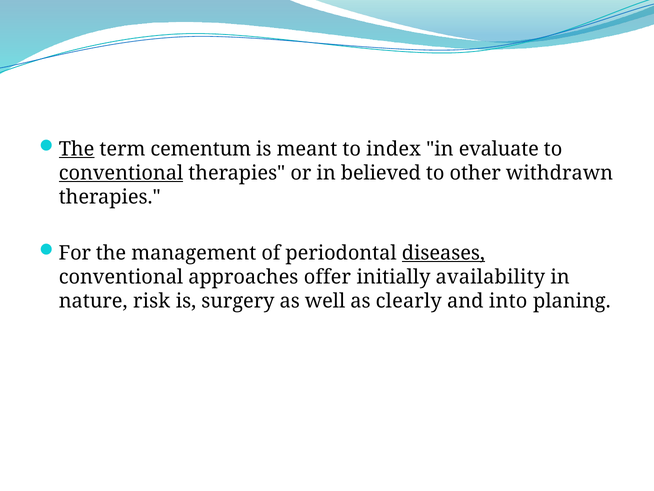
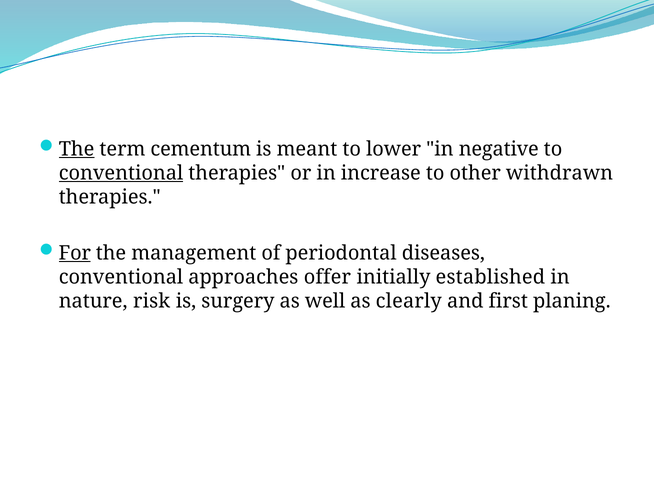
index: index -> lower (394, 149)
evaluate: evaluate -> negative (499, 149)
believed: believed -> increase (381, 173)
For underline: none -> present (75, 253)
diseases underline: present -> none (443, 253)
availability: availability -> established (490, 277)
into: into -> first (508, 301)
